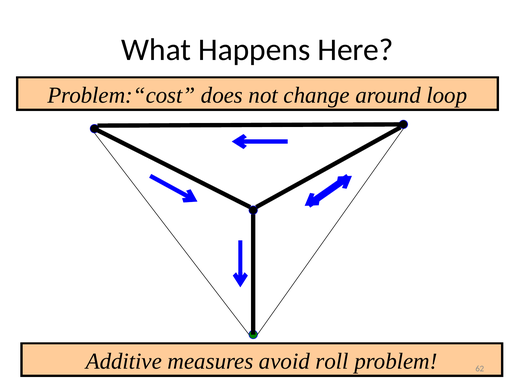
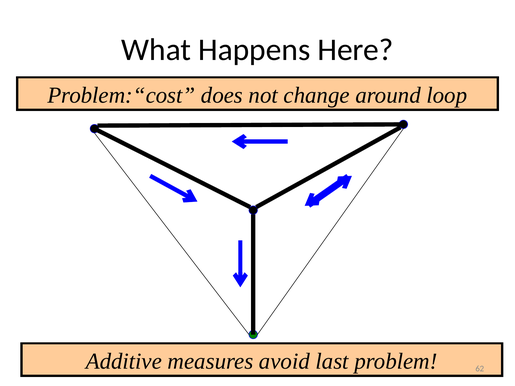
roll: roll -> last (332, 361)
